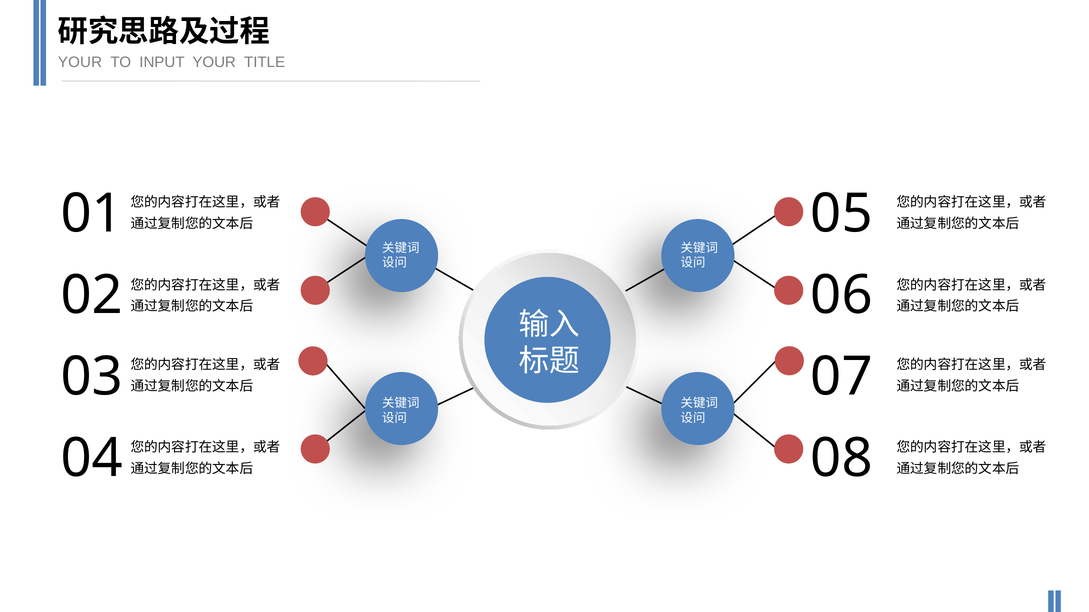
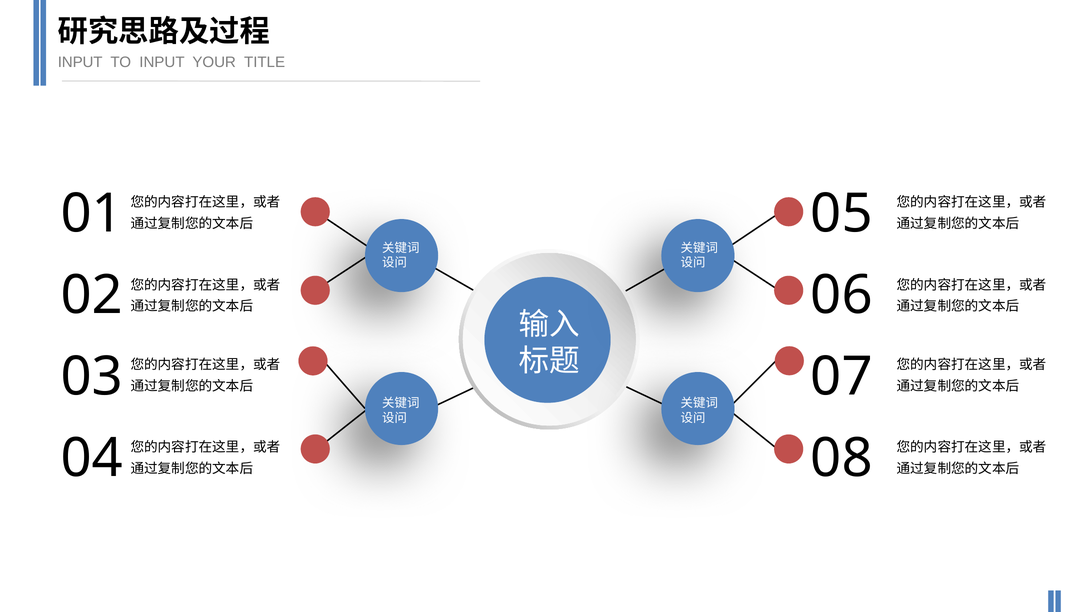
YOUR: YOUR -> INPUT (80, 62)
